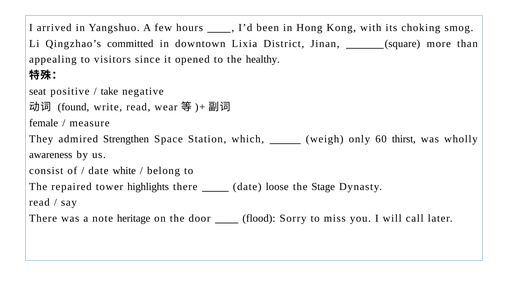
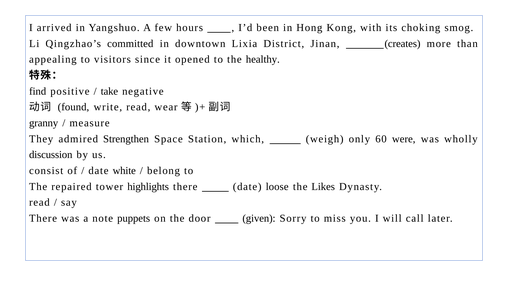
square: square -> creates (402, 44)
seat: seat -> find (38, 91)
female: female -> granny (44, 123)
thirst: thirst -> were (404, 139)
awareness: awareness -> discussion (51, 155)
Stage: Stage -> Likes (323, 186)
heritage: heritage -> puppets (134, 218)
flood: flood -> given (259, 218)
